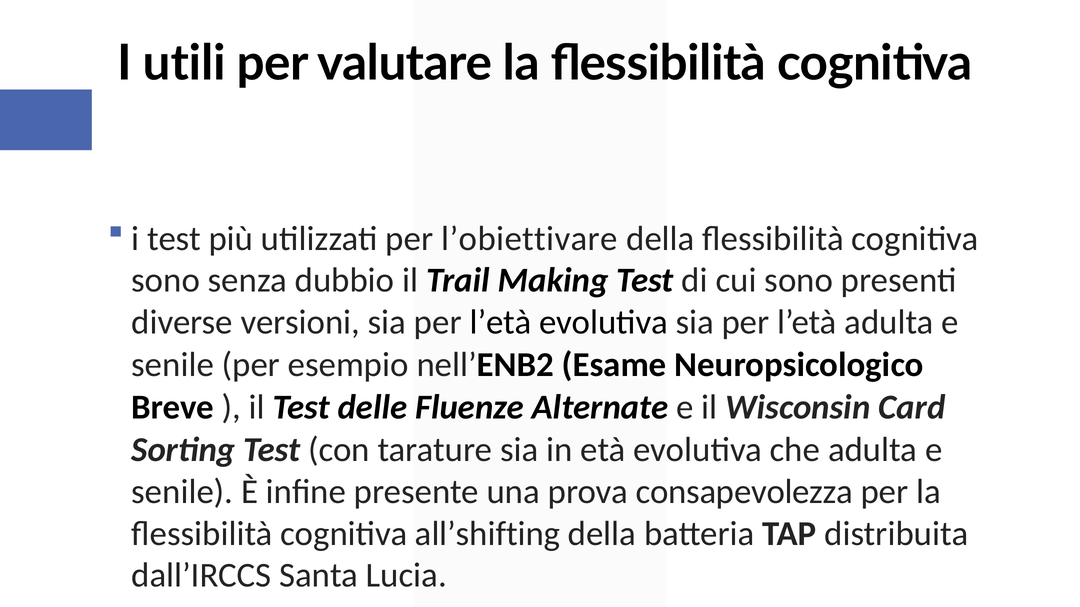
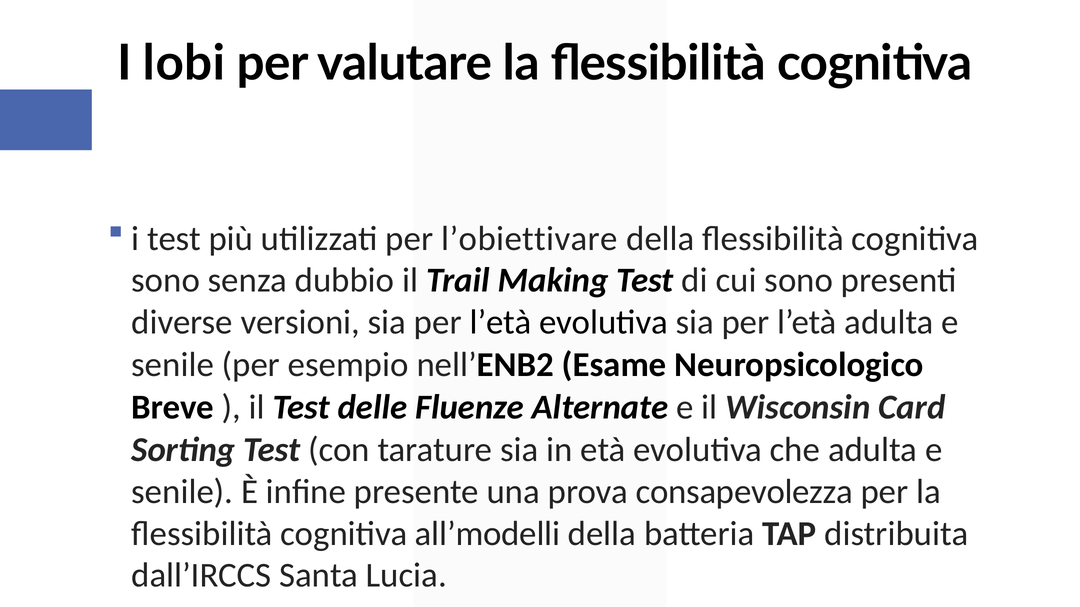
utili: utili -> lobi (184, 63)
all’shifting: all’shifting -> all’modelli (488, 534)
